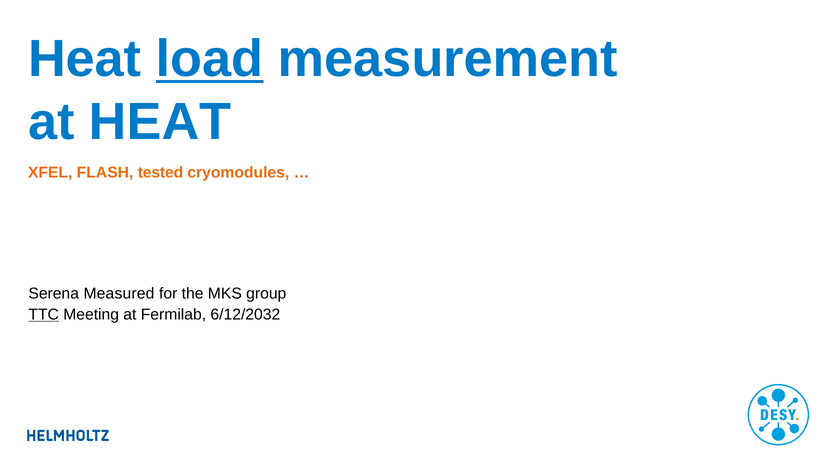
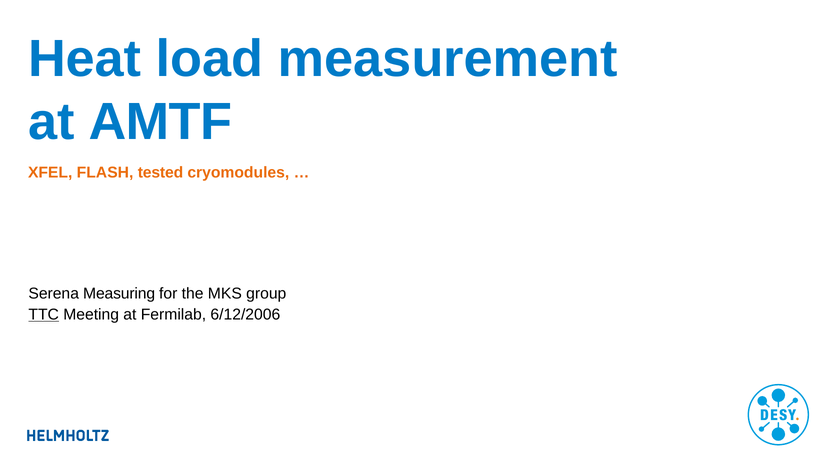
load underline: present -> none (210, 59)
at HEAT: HEAT -> AMTF (160, 122)
Measured: Measured -> Measuring (119, 294)
6/12/2032: 6/12/2032 -> 6/12/2006 (245, 314)
